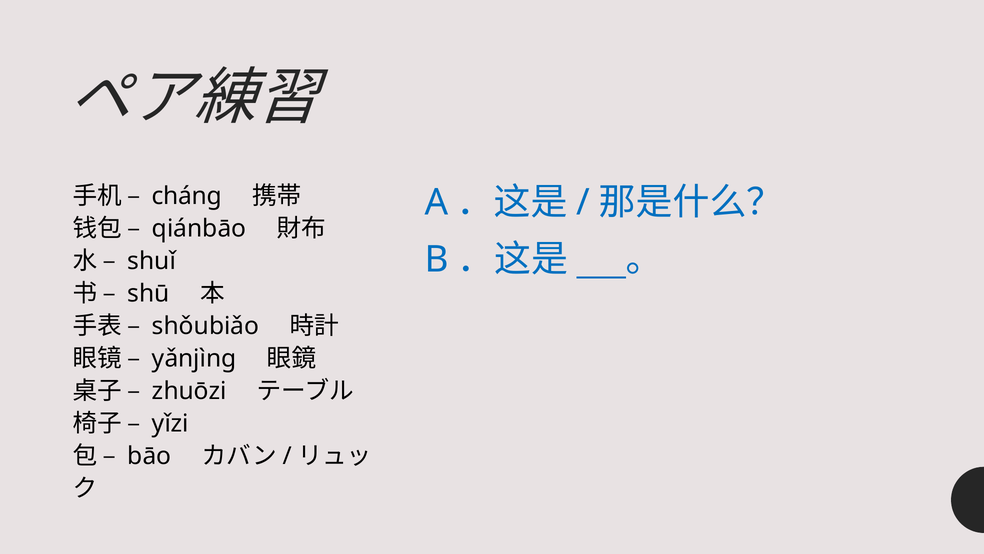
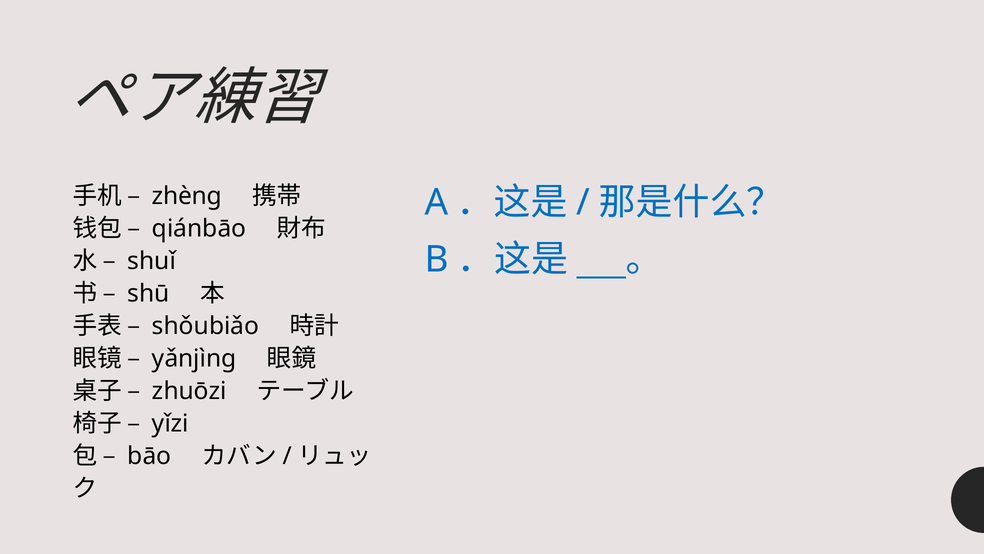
cháng: cháng -> zhèng (187, 196)
